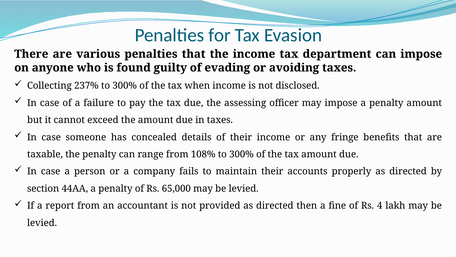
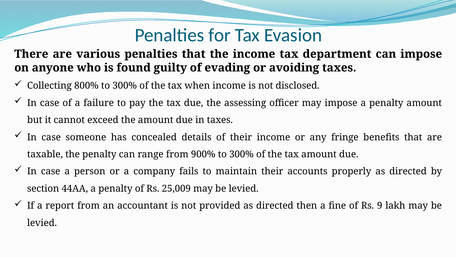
237%: 237% -> 800% (86, 86)
108%: 108% -> 900% (203, 154)
65,000: 65,000 -> 25,009 (176, 188)
4: 4 -> 9 (380, 205)
